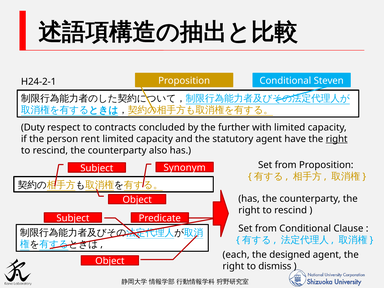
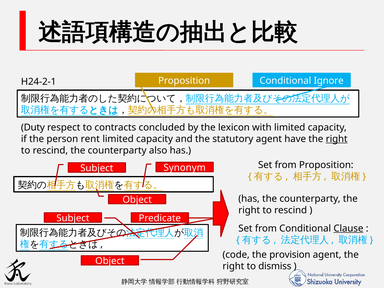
Steven: Steven -> Ignore (329, 81)
further: further -> lexicon (234, 127)
Clause underline: none -> present (348, 228)
each: each -> code (236, 255)
designed: designed -> provision (290, 255)
